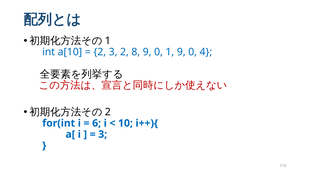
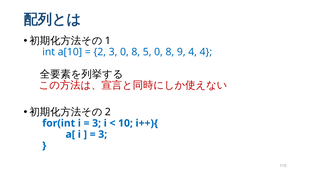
3 2: 2 -> 0 (124, 52)
8 9: 9 -> 5 (147, 52)
1: 1 -> 8 (170, 52)
0: 0 -> 4 (193, 52)
6: 6 -> 3 (97, 123)
